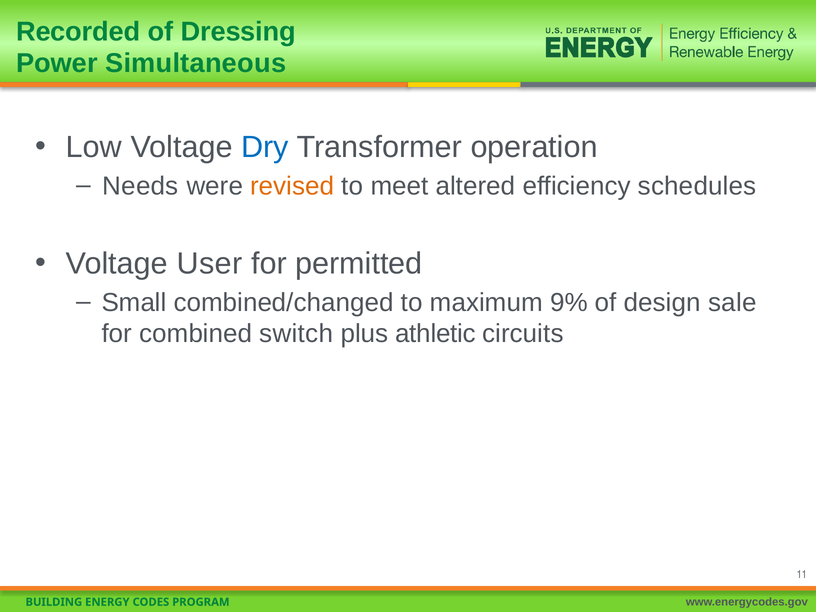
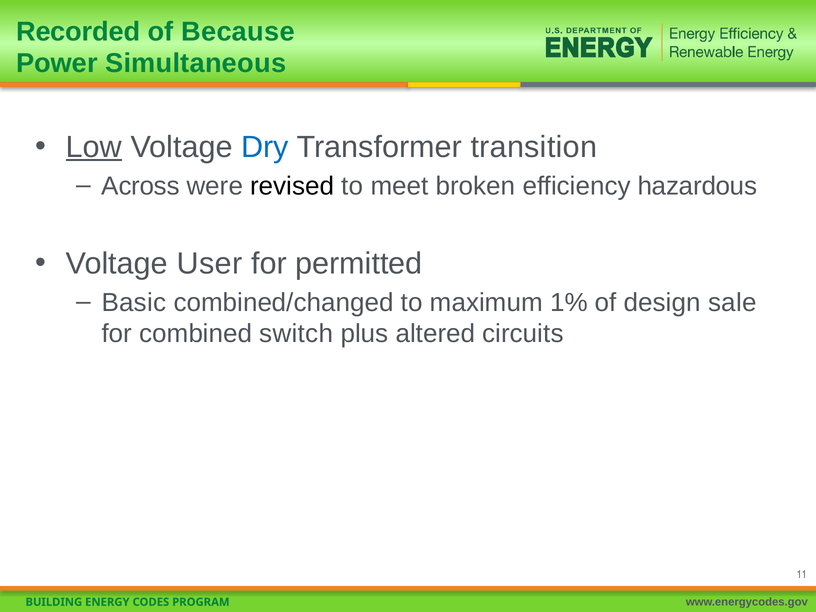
Dressing: Dressing -> Because (238, 32)
Low underline: none -> present (94, 147)
operation: operation -> transition (534, 147)
Needs: Needs -> Across (141, 186)
revised colour: orange -> black (292, 186)
altered: altered -> broken (476, 186)
schedules: schedules -> hazardous (697, 186)
Small: Small -> Basic (134, 303)
9%: 9% -> 1% (569, 303)
athletic: athletic -> altered (435, 334)
